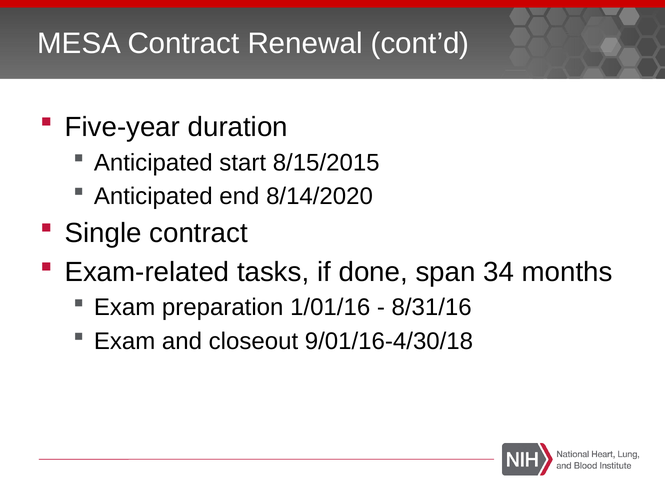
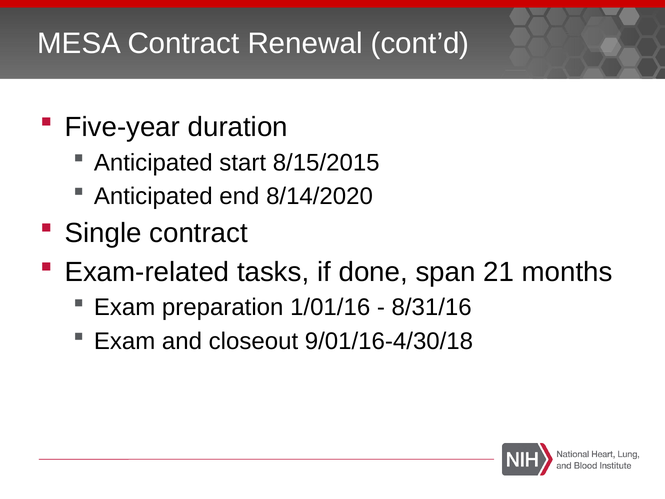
34: 34 -> 21 (499, 272)
